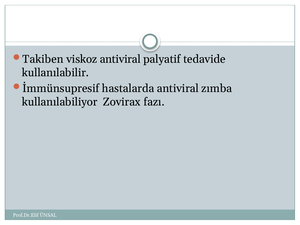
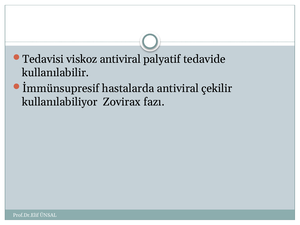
Takiben: Takiben -> Tedavisi (43, 59)
zımba: zımba -> çekilir (217, 88)
